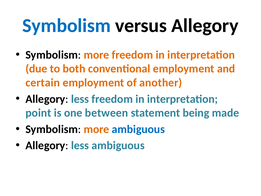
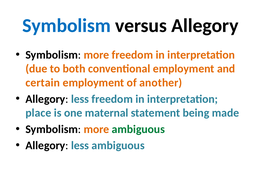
point: point -> place (38, 113)
between: between -> maternal (107, 113)
ambiguous colour: blue -> green (138, 129)
